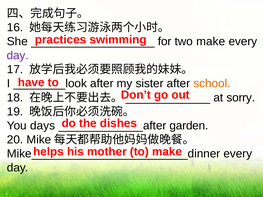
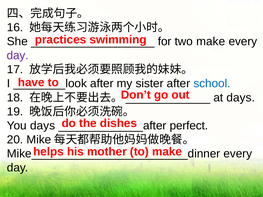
school colour: orange -> blue (212, 84)
at sorry: sorry -> days (241, 98)
garden: garden -> perfect (189, 126)
